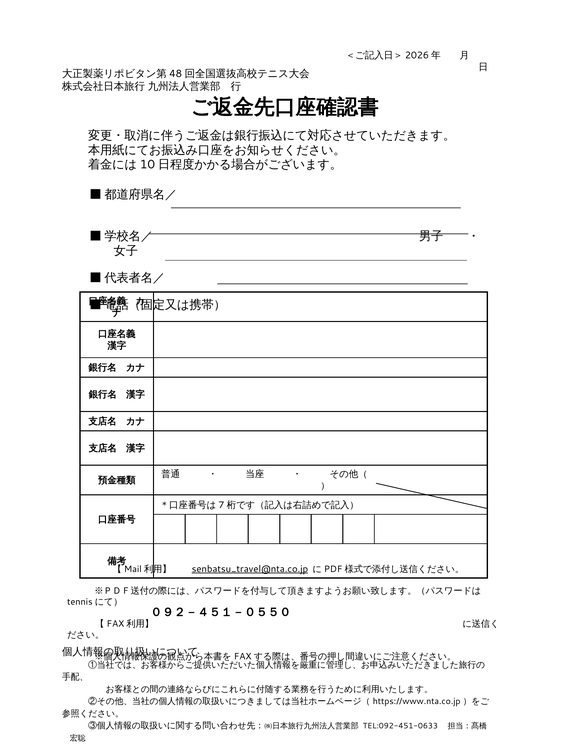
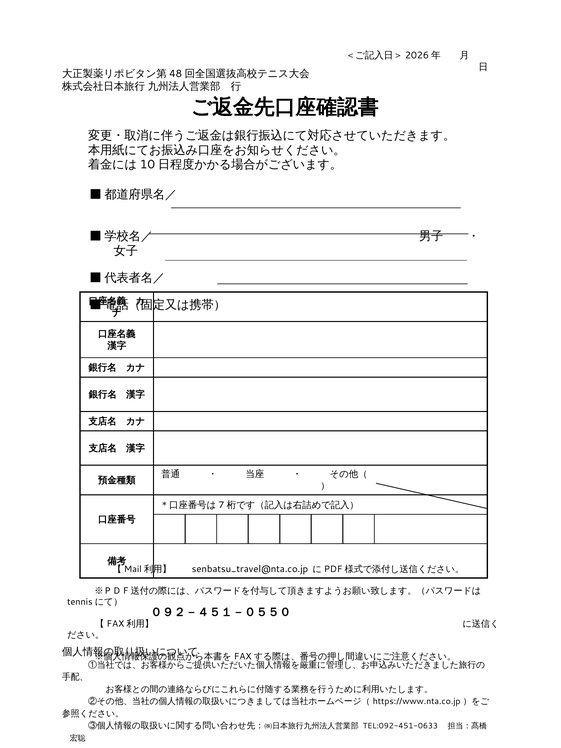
senbatsu_travel@nta.co.jp underline: present -> none (250, 569)
